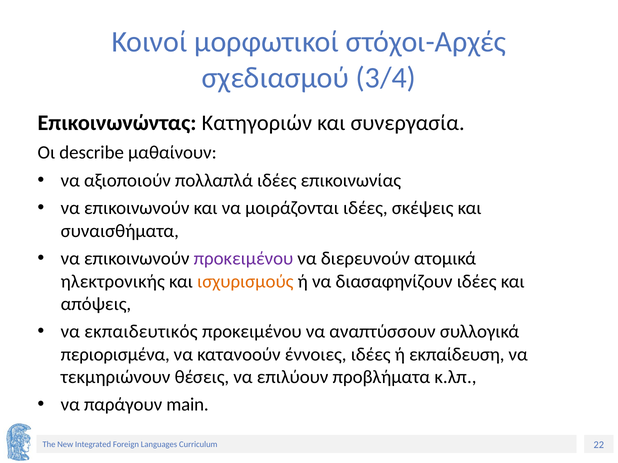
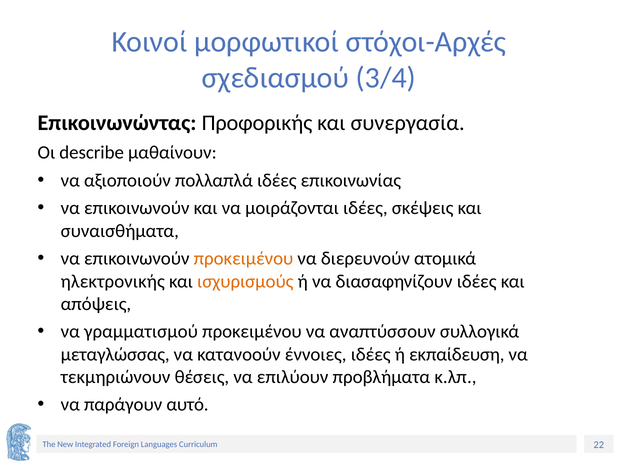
Κατηγοριών: Κατηγοριών -> Προφορικής (257, 123)
προκειμένου colour: purple -> orange (244, 259)
εκπαιδευτικός: εκπαιδευτικός -> γραμματισμού (141, 332)
περιορισμένα: περιορισμένα -> μεταγλώσσας (115, 355)
main: main -> αυτό (188, 405)
